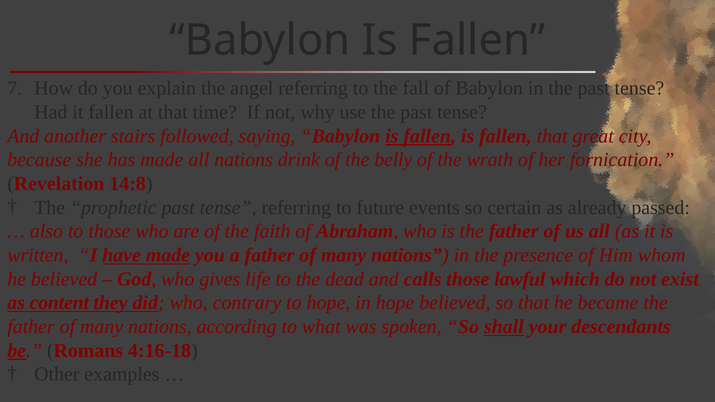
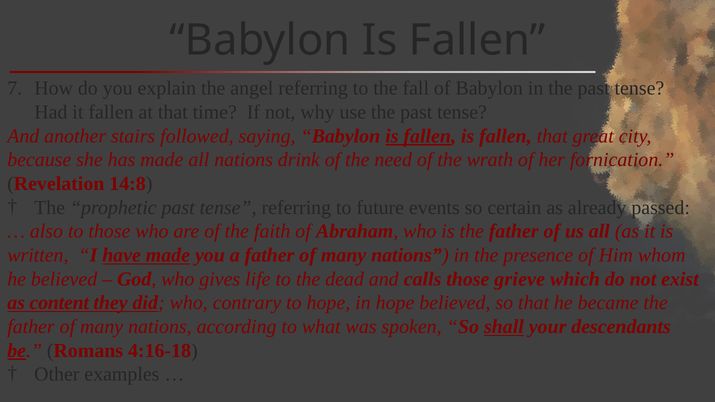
belly: belly -> need (393, 160)
lawful: lawful -> grieve (520, 279)
